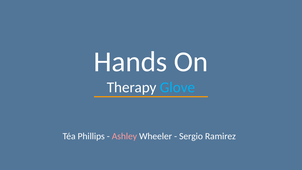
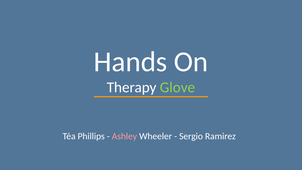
Glove colour: light blue -> light green (177, 87)
